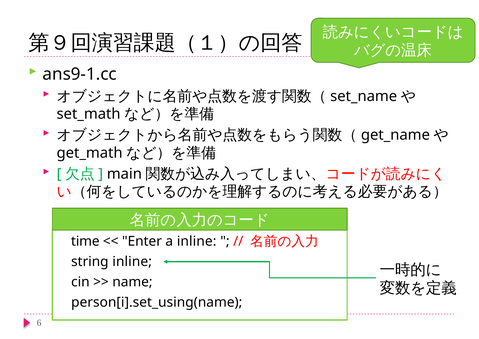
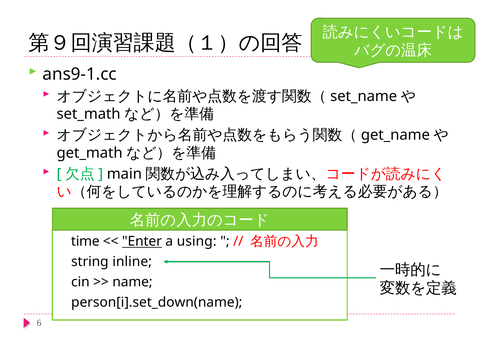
Enter underline: none -> present (142, 241)
a inline: inline -> using (197, 241)
person[i].set_using(name: person[i].set_using(name -> person[i].set_down(name (157, 302)
